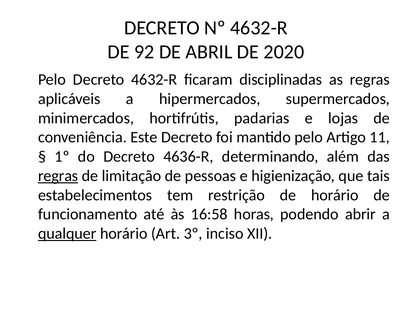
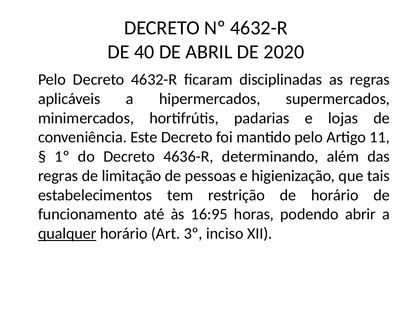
92: 92 -> 40 (144, 52)
regras underline: present -> none (58, 176)
16:58: 16:58 -> 16:95 (209, 214)
